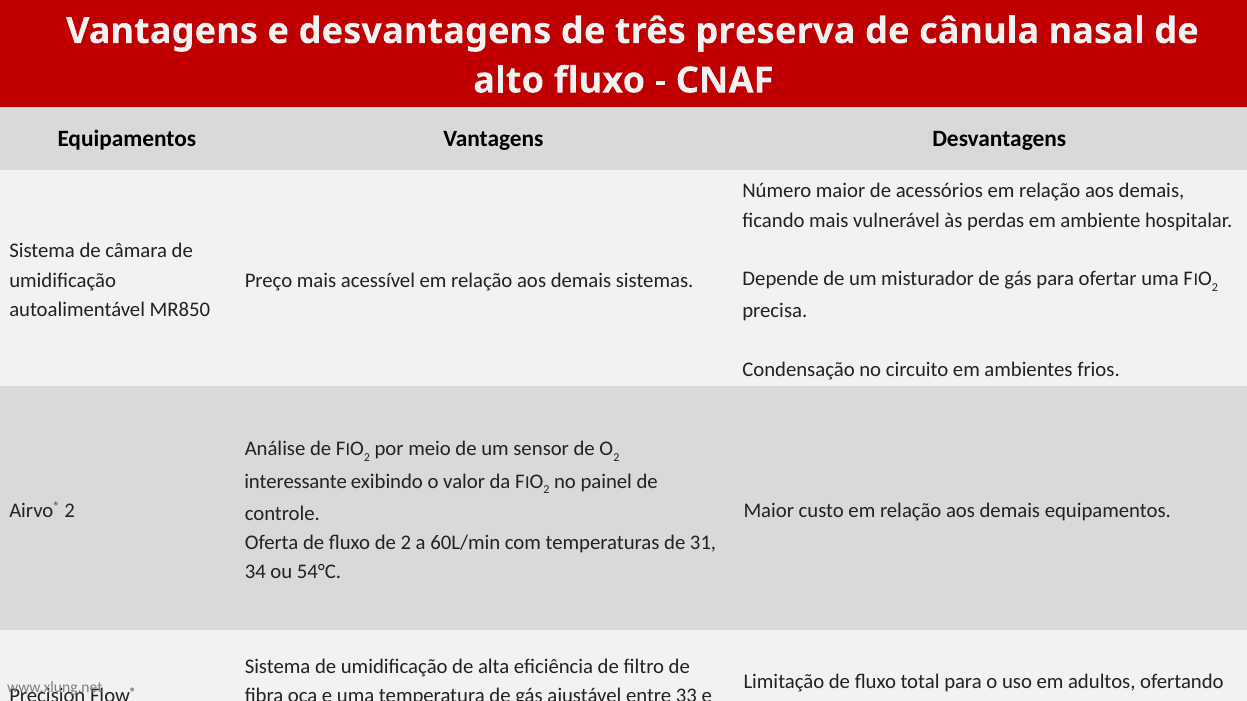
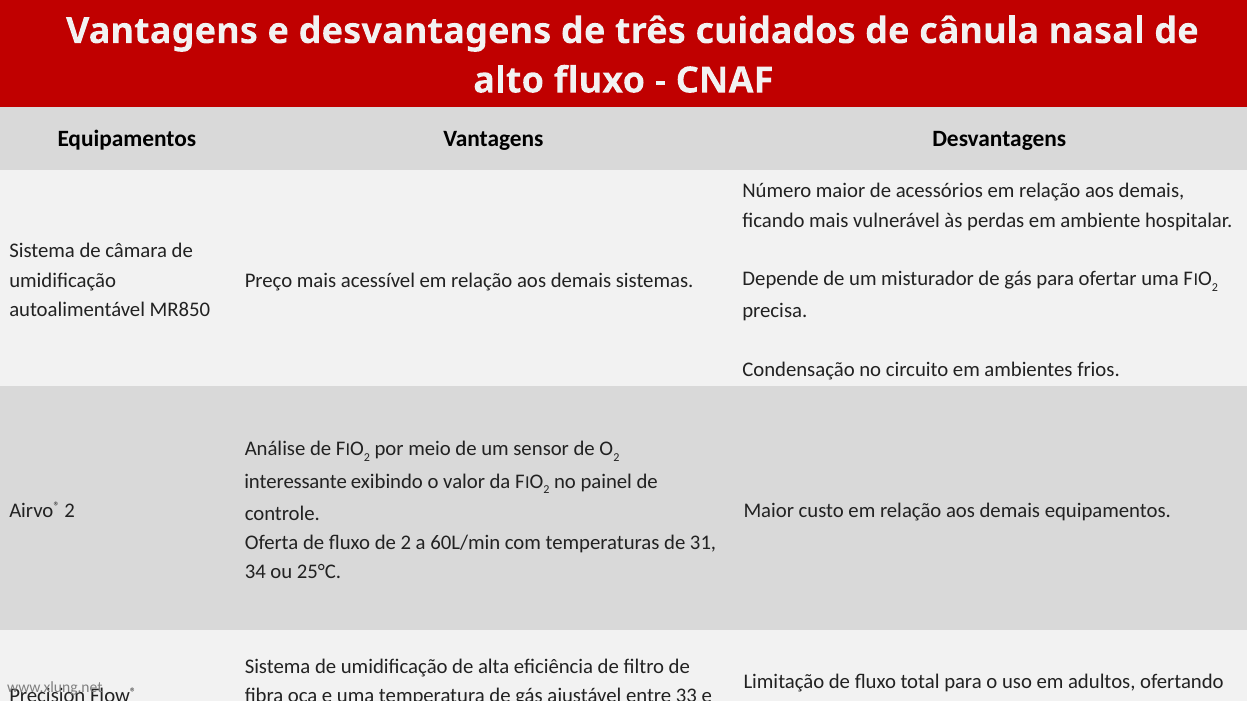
preserva: preserva -> cuidados (776, 31)
54°C: 54°C -> 25°C (319, 572)
